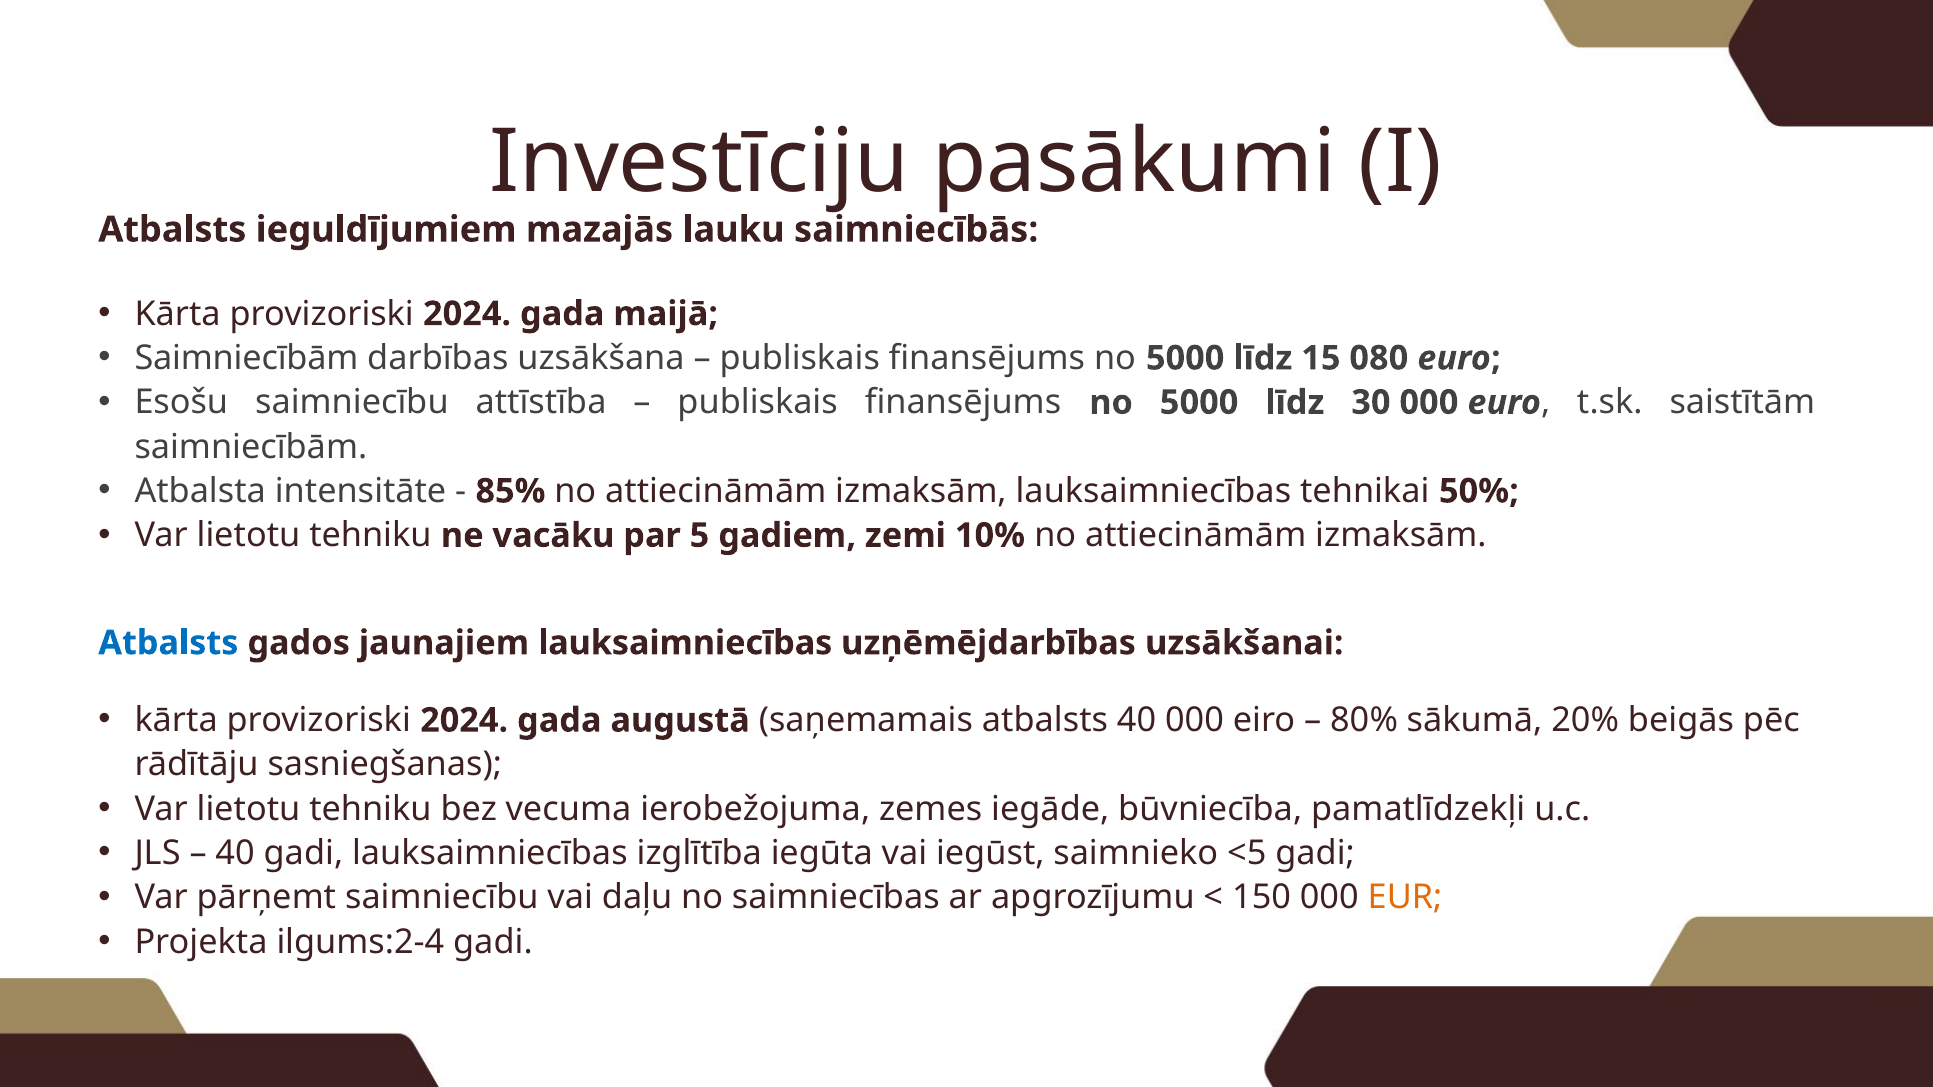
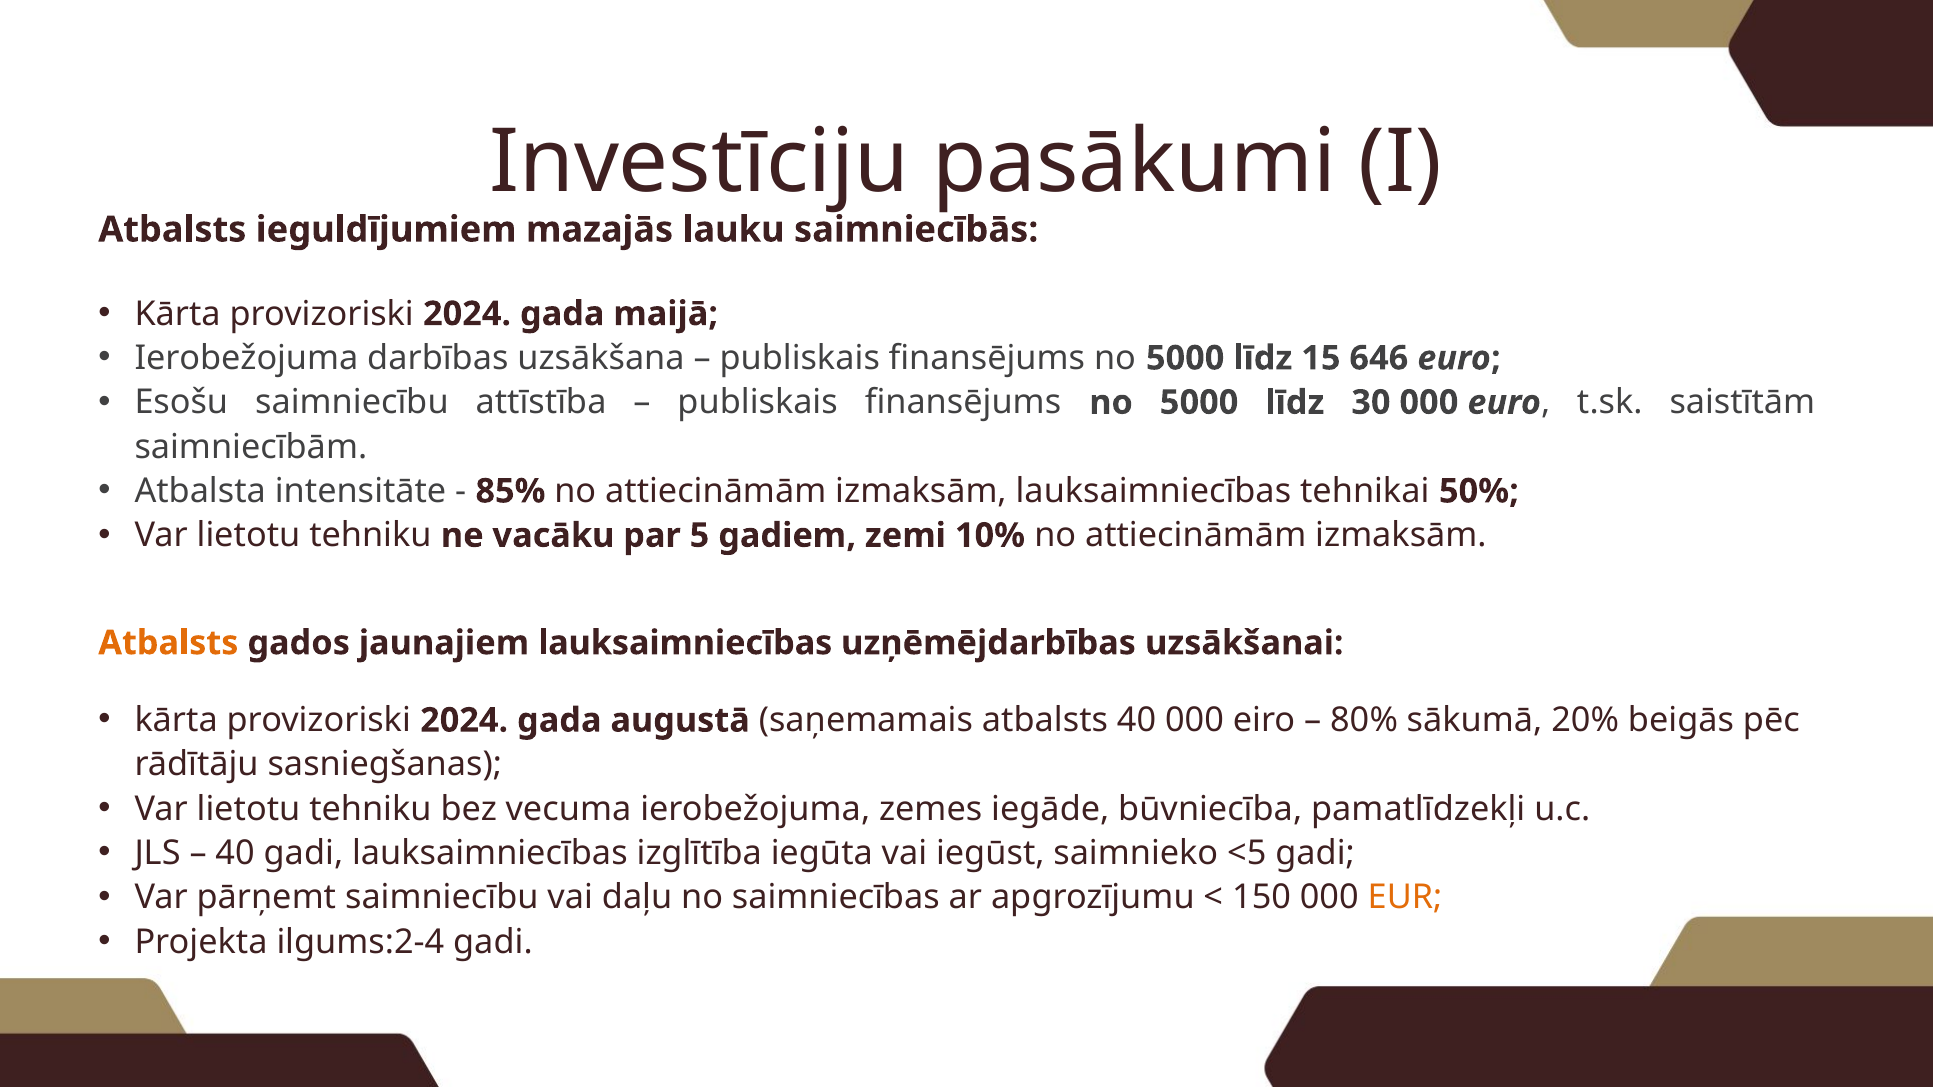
Saimniecībām: Saimniecībām -> Ierobežojuma (246, 358)
080: 080 -> 646 (1379, 358)
Atbalsts colour: blue -> orange (168, 643)
